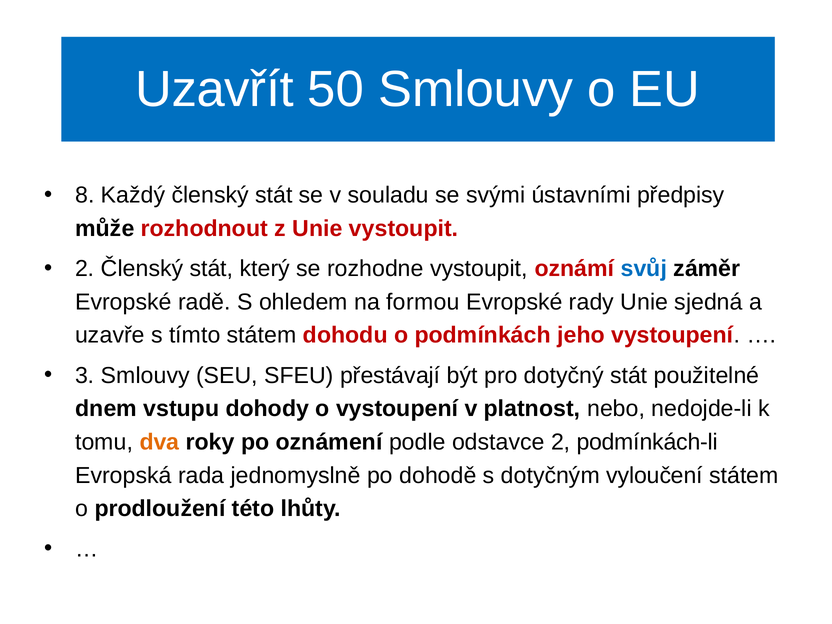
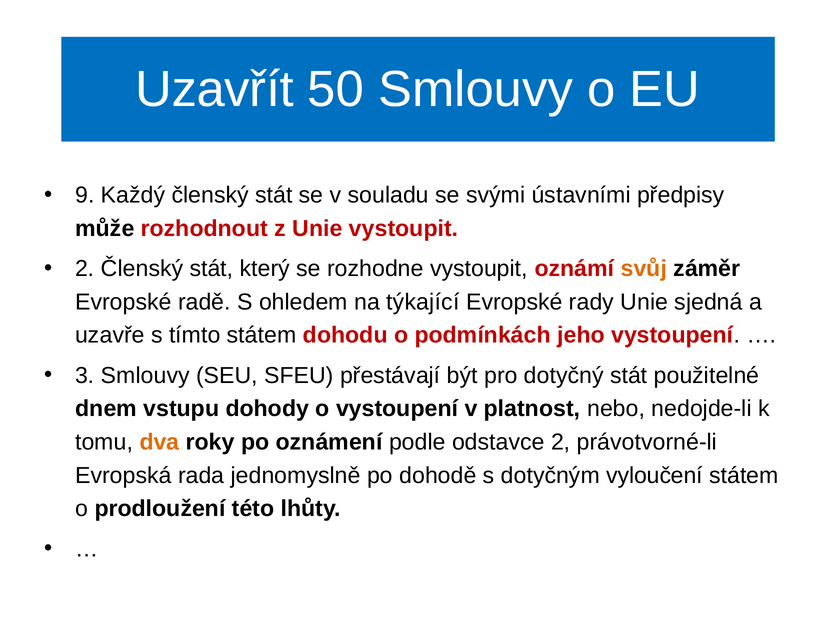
8: 8 -> 9 (85, 195)
svůj colour: blue -> orange (644, 269)
formou: formou -> týkající (423, 302)
podmínkách-li: podmínkách-li -> právotvorné-li (647, 442)
